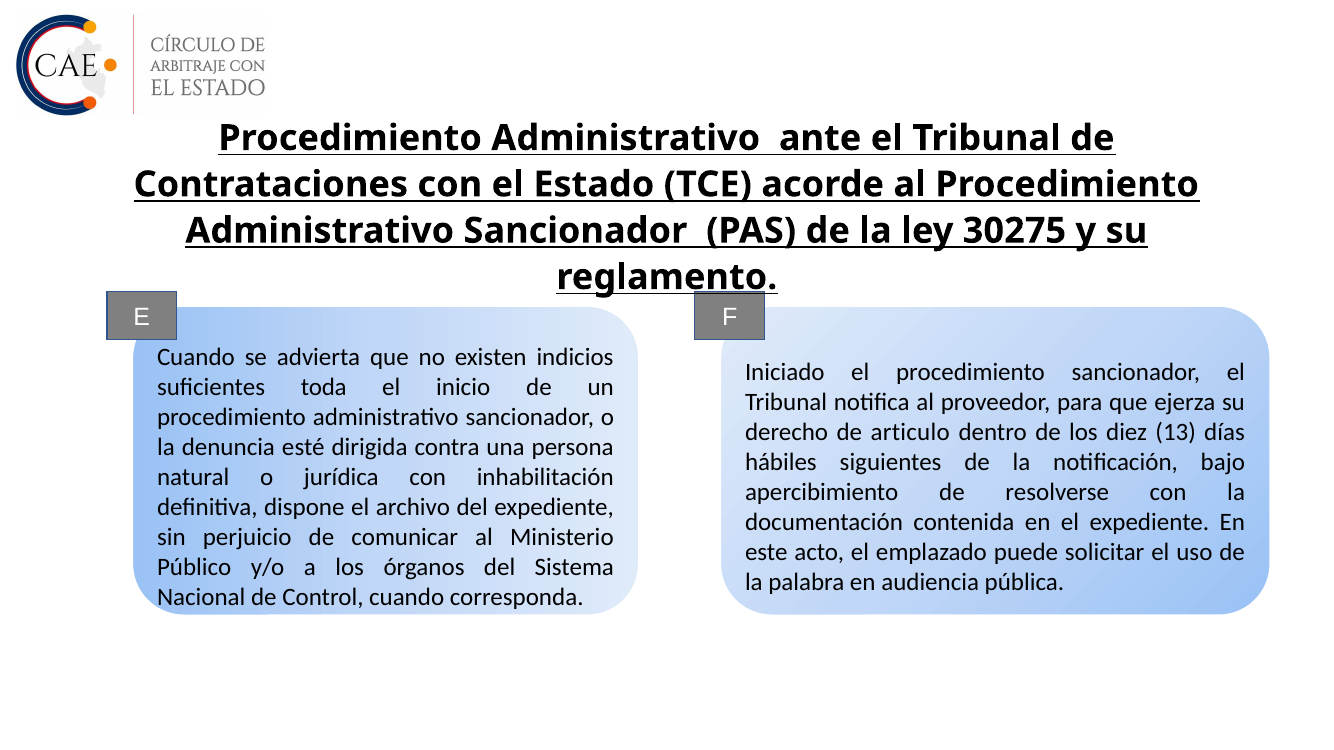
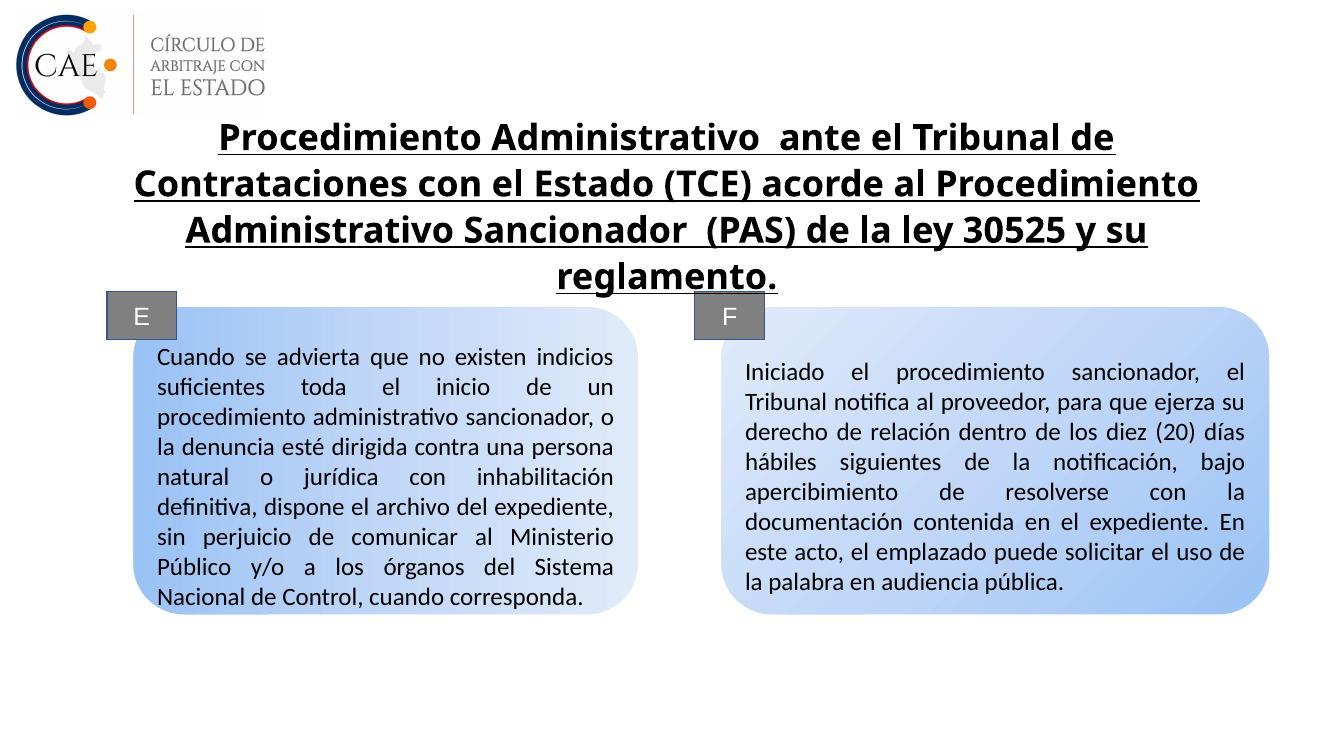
30275: 30275 -> 30525 (1014, 231)
articulo: articulo -> relación (910, 433)
13: 13 -> 20 (1176, 433)
